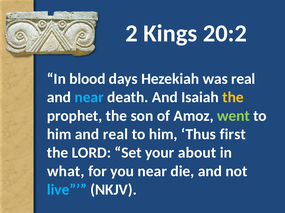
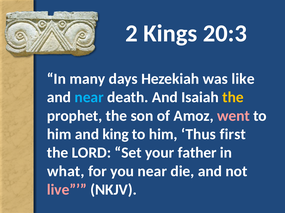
20:2: 20:2 -> 20:3 (225, 34)
blood: blood -> many (87, 79)
was real: real -> like (243, 79)
went colour: light green -> pink (233, 116)
and real: real -> king (116, 135)
about: about -> father (197, 153)
live colour: light blue -> pink (67, 190)
